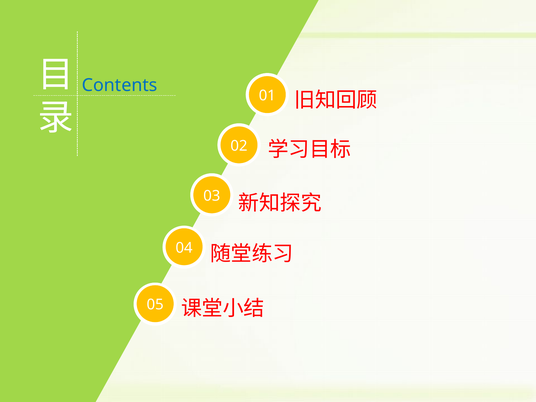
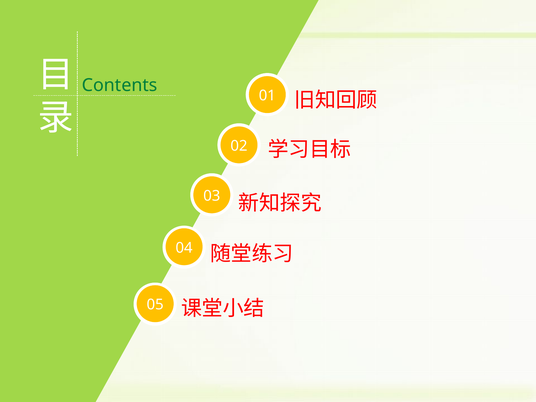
Contents colour: blue -> green (120, 85)
